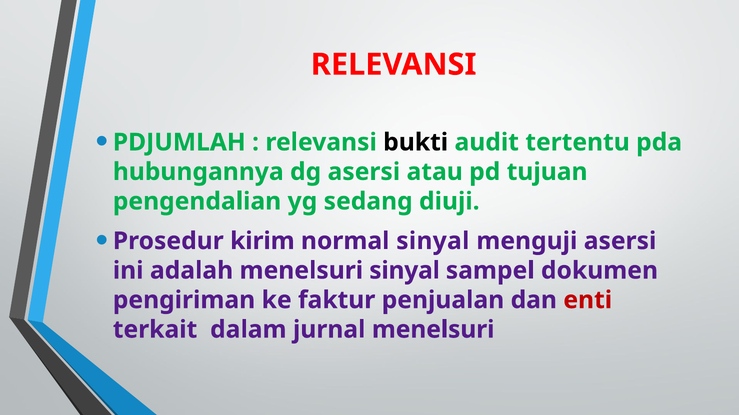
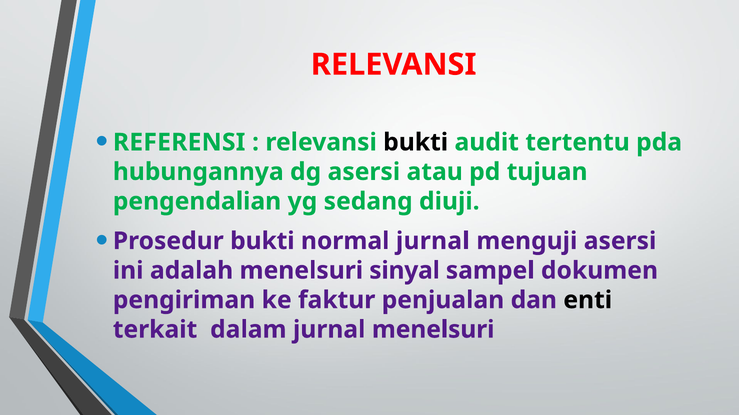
PDJUMLAH: PDJUMLAH -> REFERENSI (179, 143)
Prosedur kirim: kirim -> bukti (262, 241)
normal sinyal: sinyal -> jurnal (433, 241)
enti colour: red -> black (588, 301)
